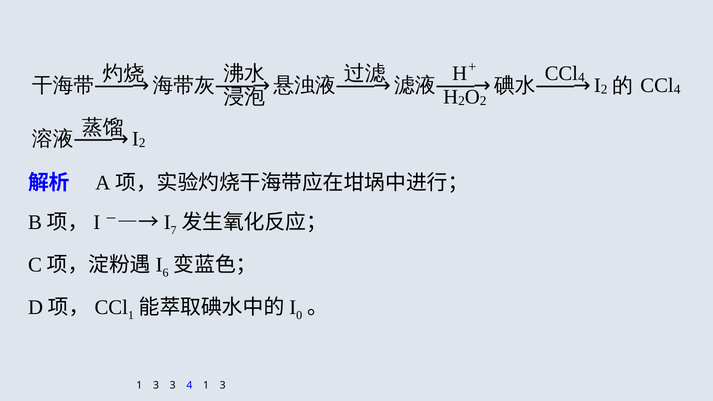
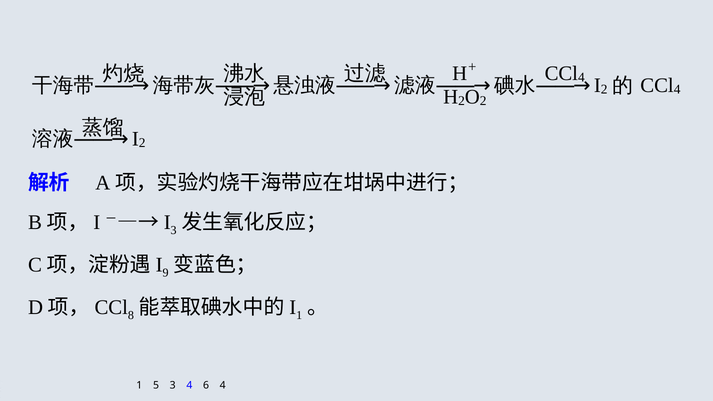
7: 7 -> 3 (174, 230)
6: 6 -> 9 (166, 273)
1: 1 -> 8 (131, 316)
0: 0 -> 1 (299, 316)
1 3: 3 -> 5 (156, 386)
3 1: 1 -> 6 (206, 386)
4 3: 3 -> 4 (223, 386)
